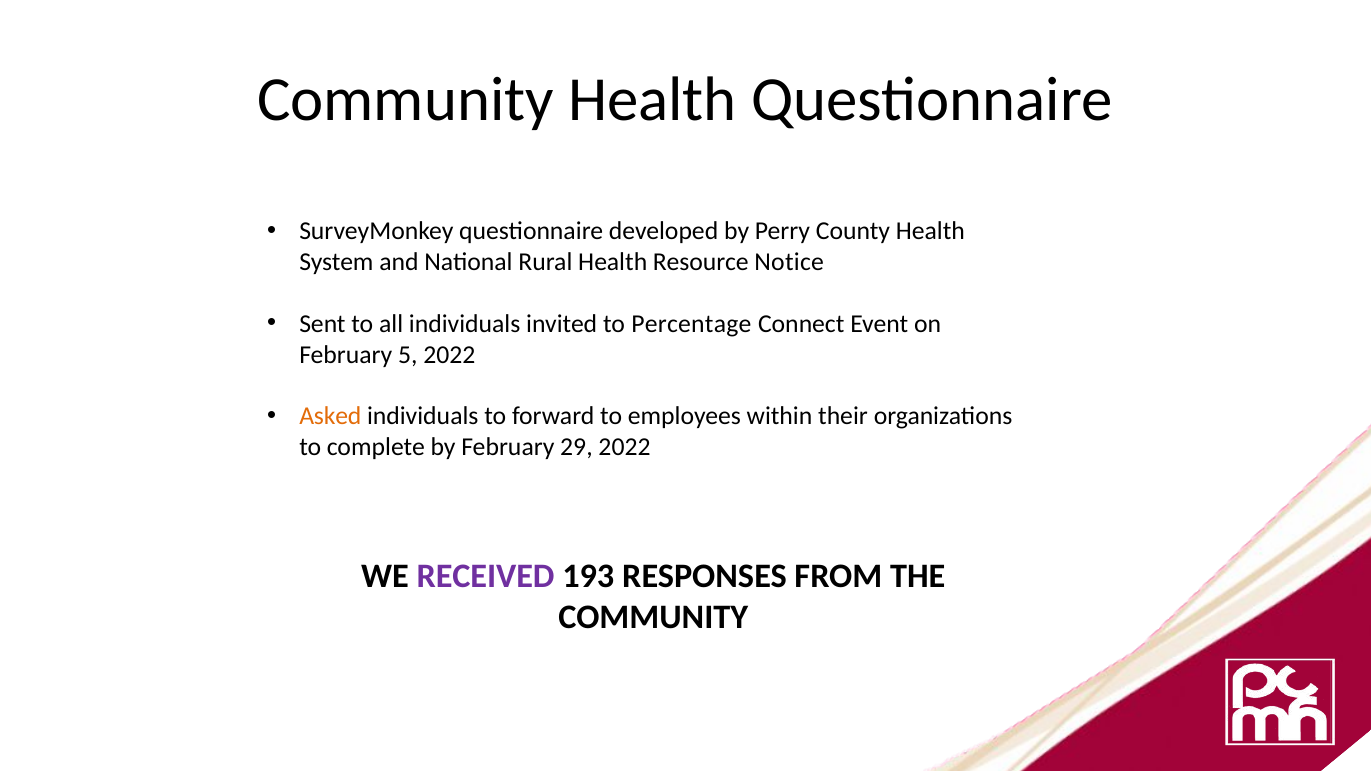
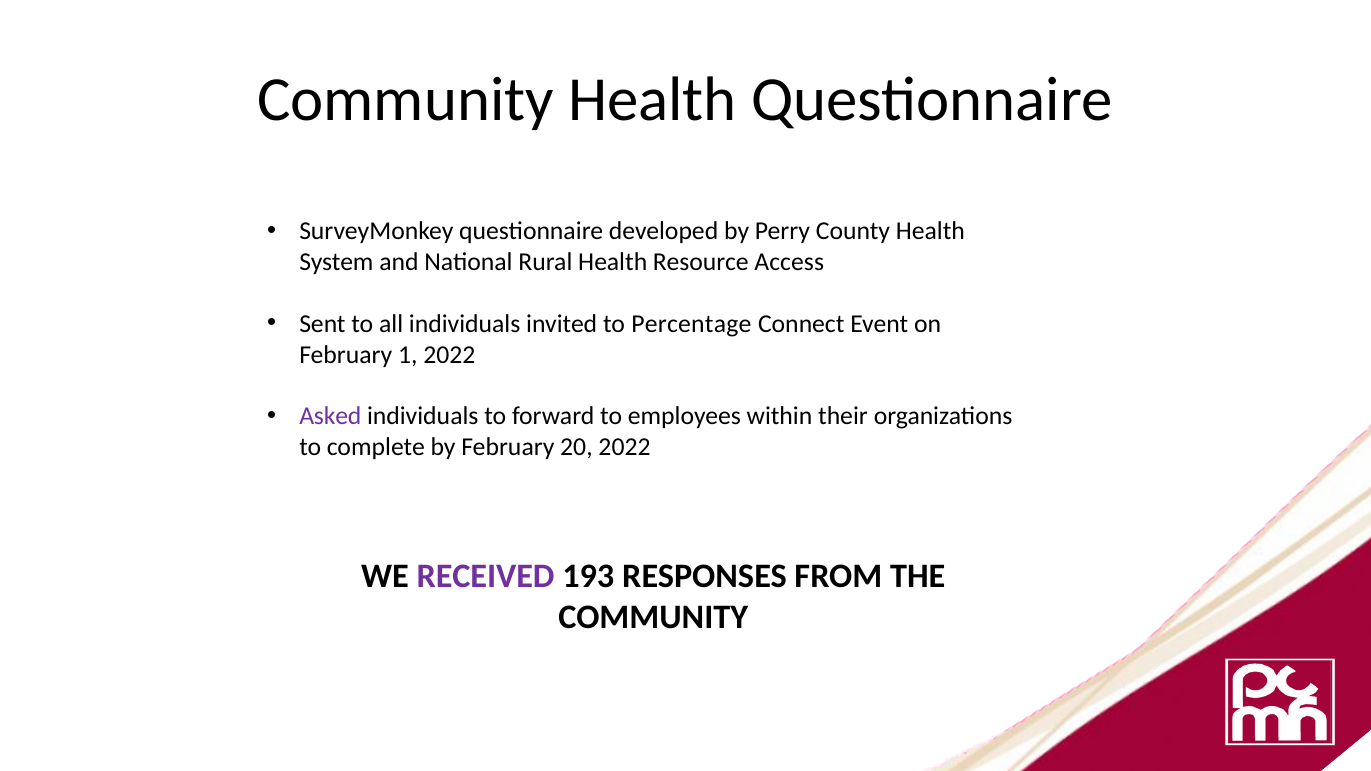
Notice: Notice -> Access (789, 262)
5: 5 -> 1 (408, 355)
Asked colour: orange -> purple (330, 416)
29: 29 -> 20 (576, 447)
